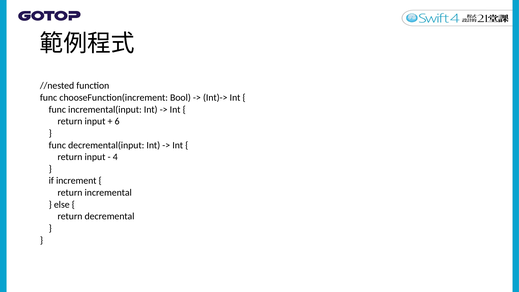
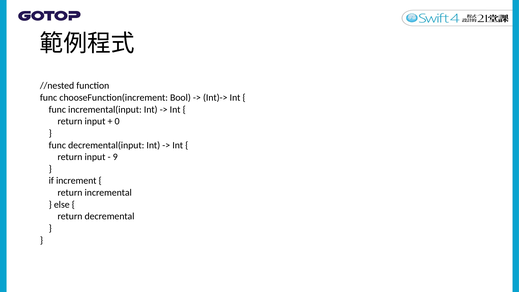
6: 6 -> 0 (117, 121)
4: 4 -> 9 (115, 157)
